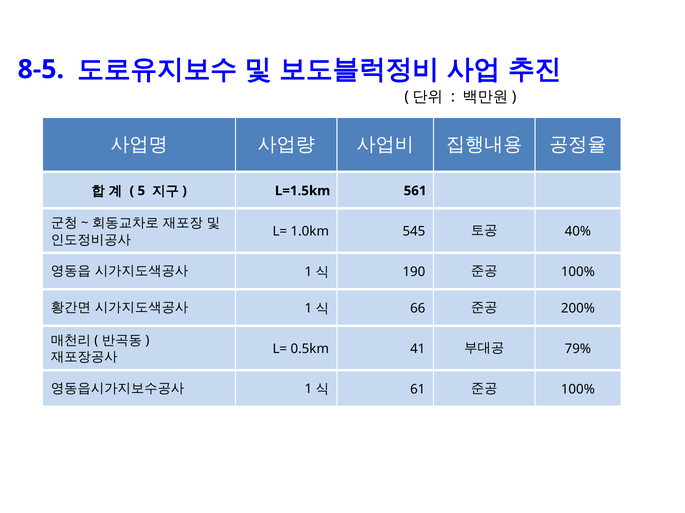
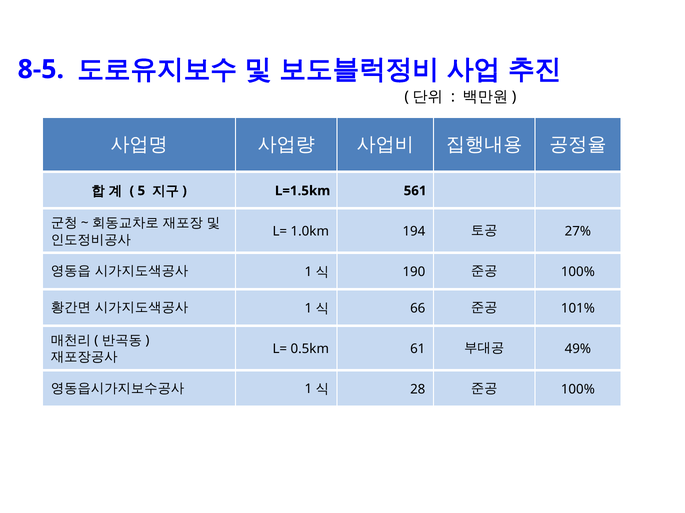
545: 545 -> 194 (414, 232)
40%: 40% -> 27% (578, 232)
200%: 200% -> 101% (578, 309)
41: 41 -> 61 (418, 349)
79%: 79% -> 49% (578, 349)
61: 61 -> 28 (418, 390)
